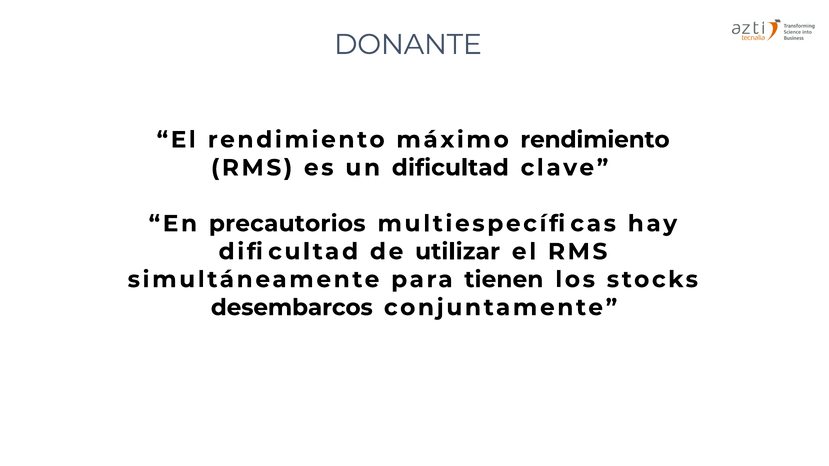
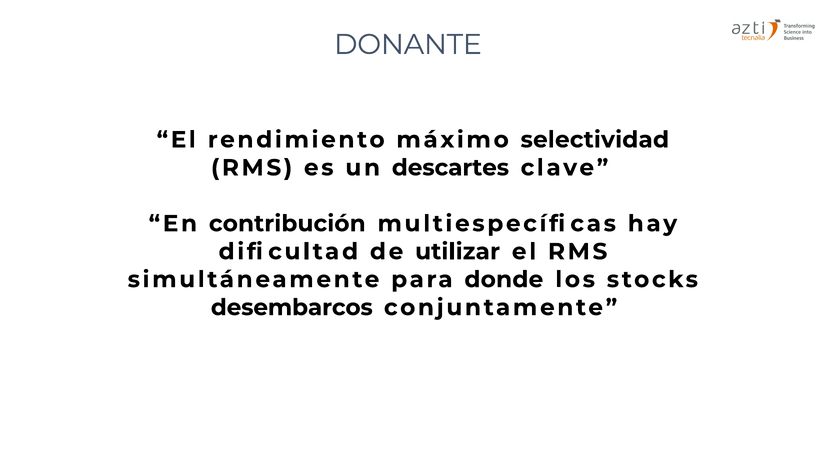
máximo rendimiento: rendimiento -> selectividad (595, 140)
un dificultad: dificultad -> descartes (450, 168)
precautorios: precautorios -> contribución (287, 224)
tienen: tienen -> donde (504, 280)
